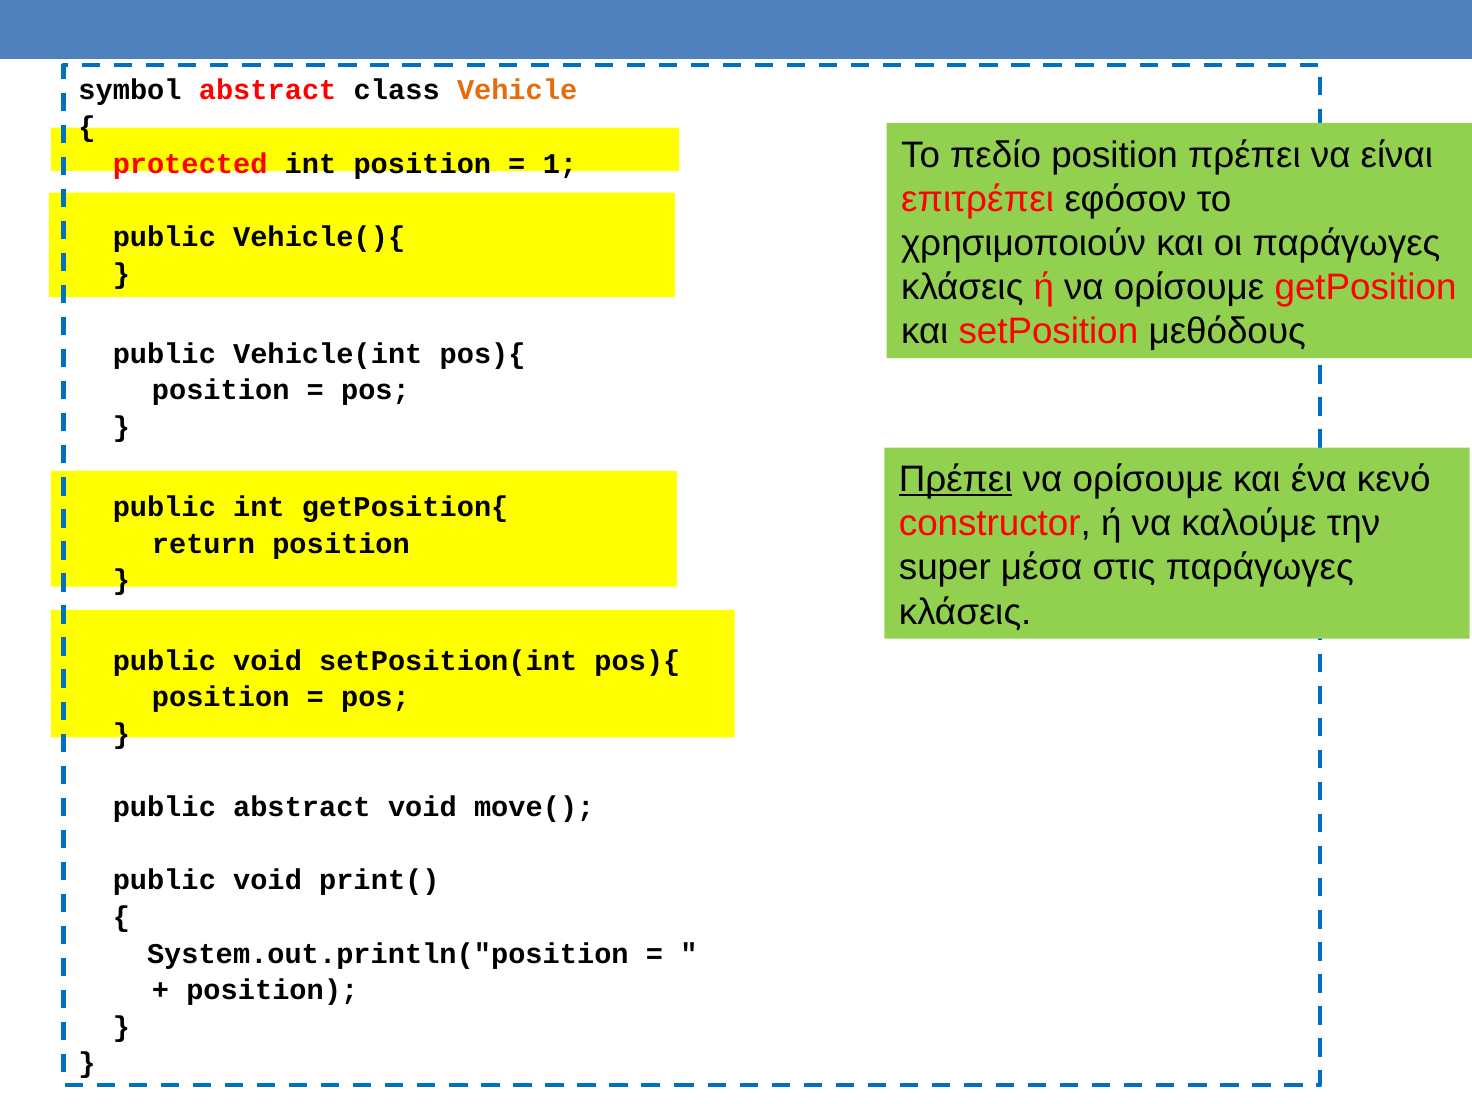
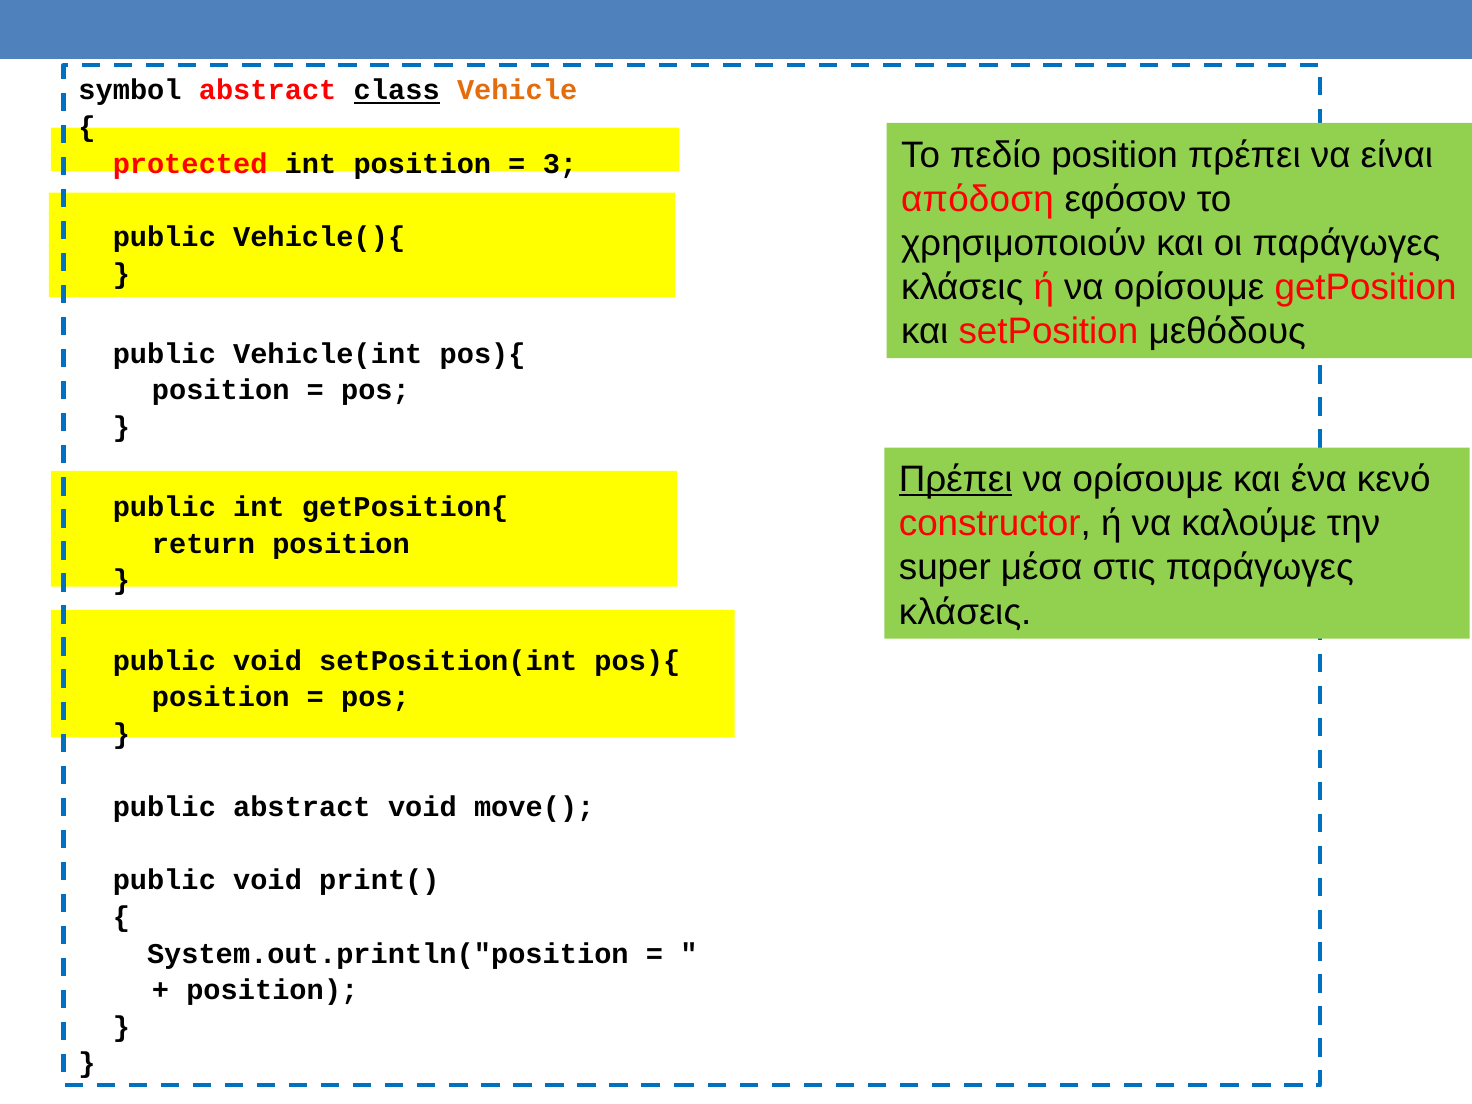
class underline: none -> present (397, 91)
1: 1 -> 3 (560, 164)
επιτρέπει: επιτρέπει -> απόδοση (977, 199)
